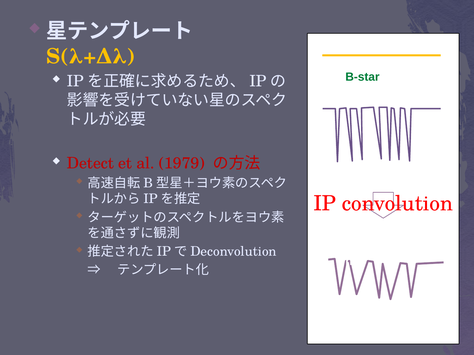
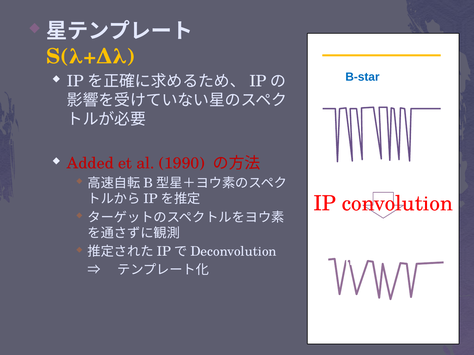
B-star colour: green -> blue (362, 77)
Detect: Detect -> Added (90, 164)
1979: 1979 -> 1990 (182, 164)
